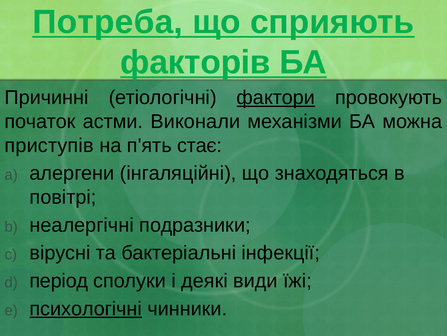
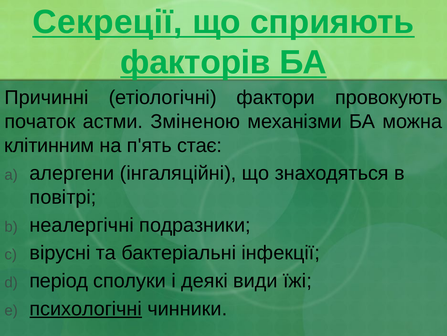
Потреба: Потреба -> Секреції (108, 22)
фактори underline: present -> none (276, 98)
Виконали: Виконали -> Зміненою (195, 121)
приступів: приступів -> клітинним (49, 145)
